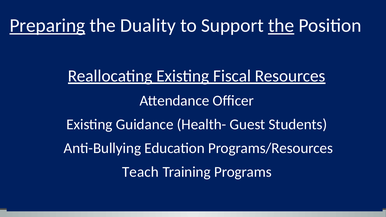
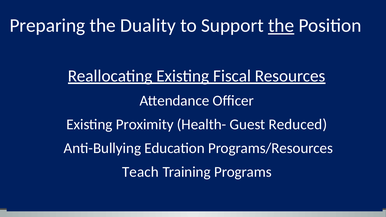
Preparing underline: present -> none (47, 26)
Guidance: Guidance -> Proximity (145, 125)
Students: Students -> Reduced (298, 125)
